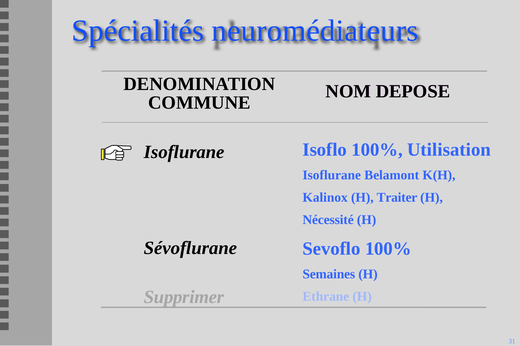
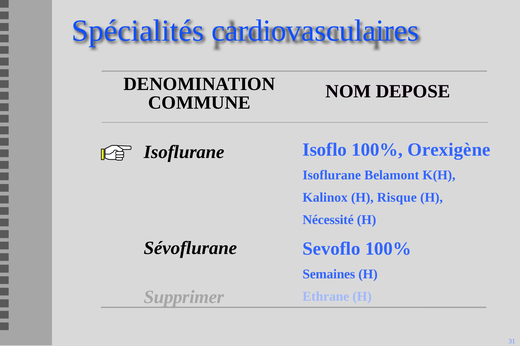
neuromédiateurs: neuromédiateurs -> cardiovasculaires (315, 31)
Utilisation: Utilisation -> Orexigène (449, 150)
Traiter: Traiter -> Risque (397, 197)
